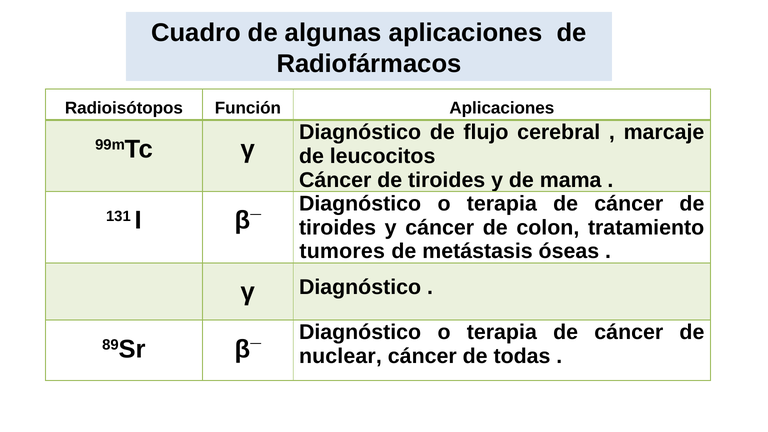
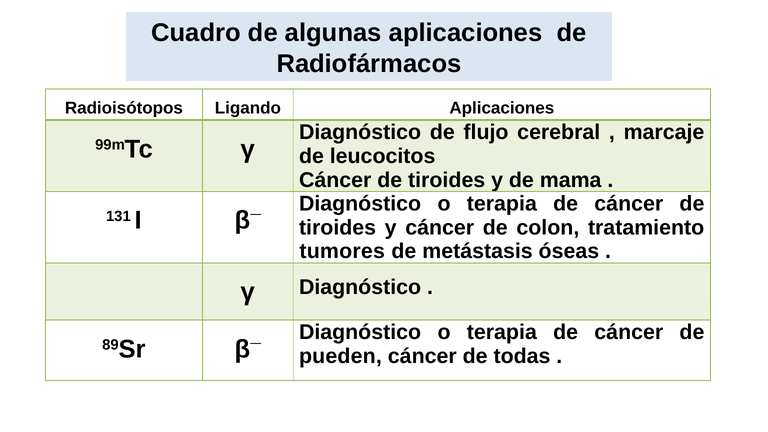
Función: Función -> Ligando (248, 108)
nuclear: nuclear -> pueden (340, 356)
